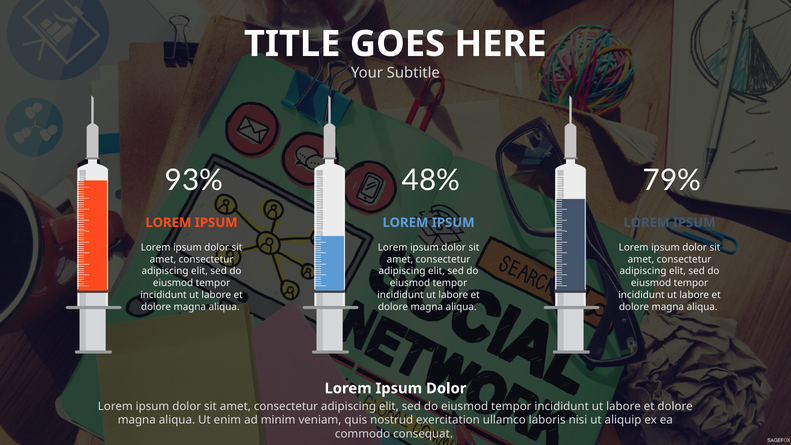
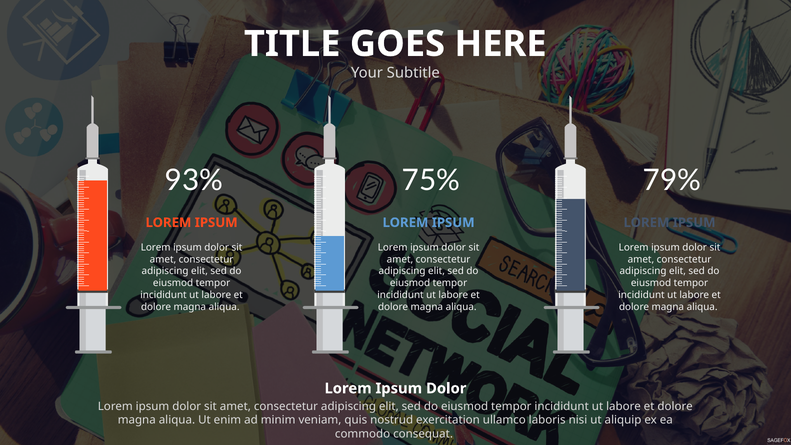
48%: 48% -> 75% (431, 181)
